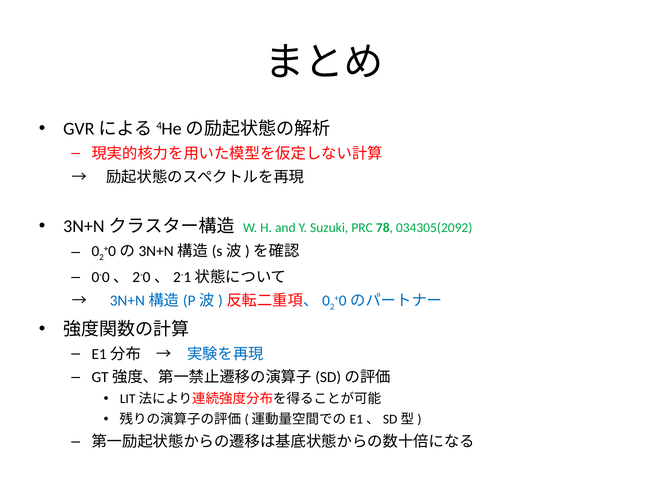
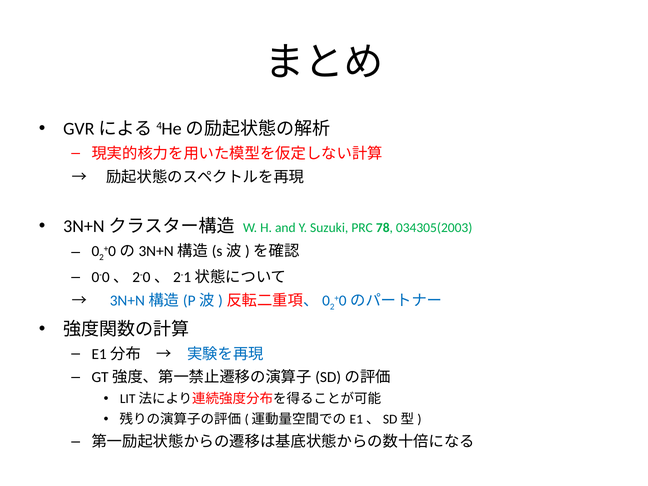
034305(2092: 034305(2092 -> 034305(2003 (434, 228)
